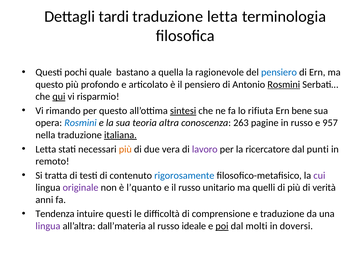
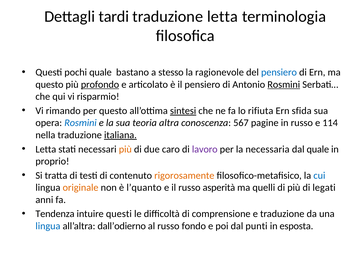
quella: quella -> stesso (171, 72)
profondo underline: none -> present (100, 84)
qui underline: present -> none (59, 97)
bene: bene -> sfida (302, 111)
263: 263 -> 567 (241, 123)
957: 957 -> 114 (330, 123)
vera: vera -> caro (171, 149)
ricercatore: ricercatore -> necessaria (268, 149)
dal punti: punti -> quale (318, 149)
remoto: remoto -> proprio (52, 161)
rigorosamente colour: blue -> orange (184, 175)
cui colour: purple -> blue (319, 175)
originale colour: purple -> orange (81, 188)
unitario: unitario -> asperità (219, 188)
verità: verità -> legati (324, 188)
lingua colour: purple -> blue (48, 226)
dall’materia: dall’materia -> dall’odierno (122, 226)
ideale: ideale -> fondo (194, 226)
poi underline: present -> none (222, 226)
molti: molti -> punti (256, 226)
doversi: doversi -> esposta (296, 226)
